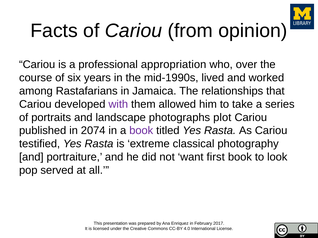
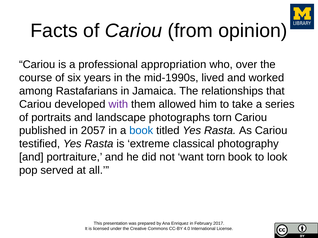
photographs plot: plot -> torn (222, 118)
2074: 2074 -> 2057 (93, 131)
book colour: purple -> blue (141, 131)
want first: first -> torn (216, 157)
